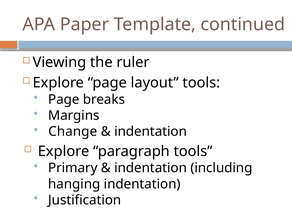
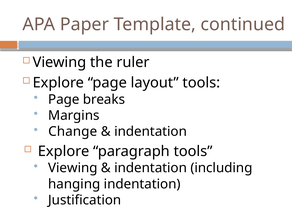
Primary: Primary -> Viewing (73, 168)
